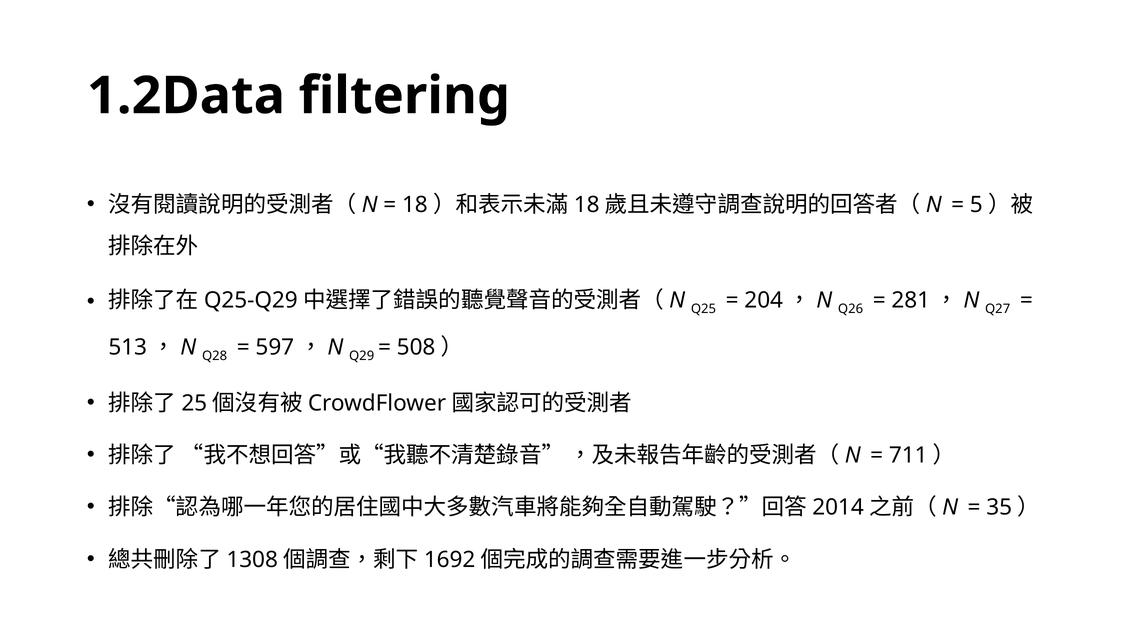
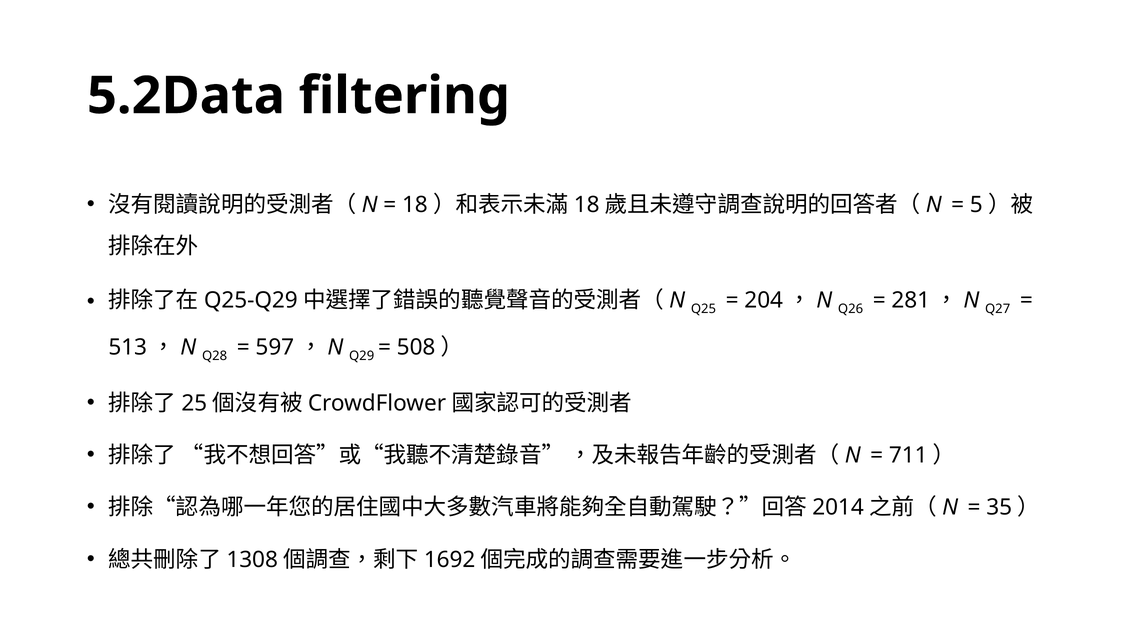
1.2Data: 1.2Data -> 5.2Data (186, 96)
